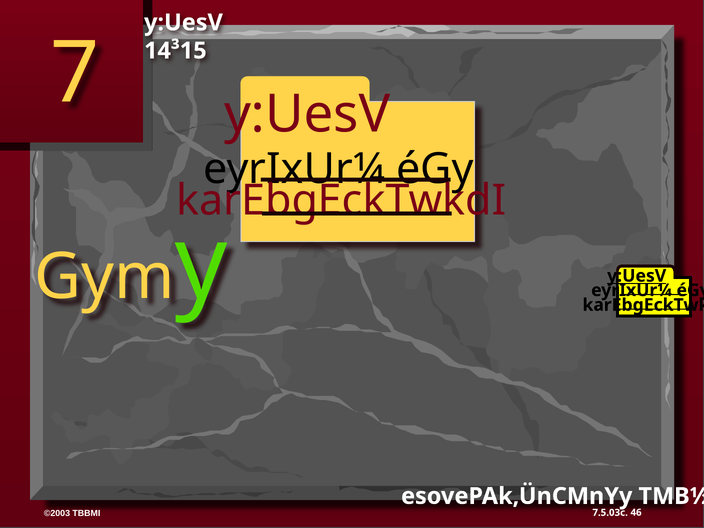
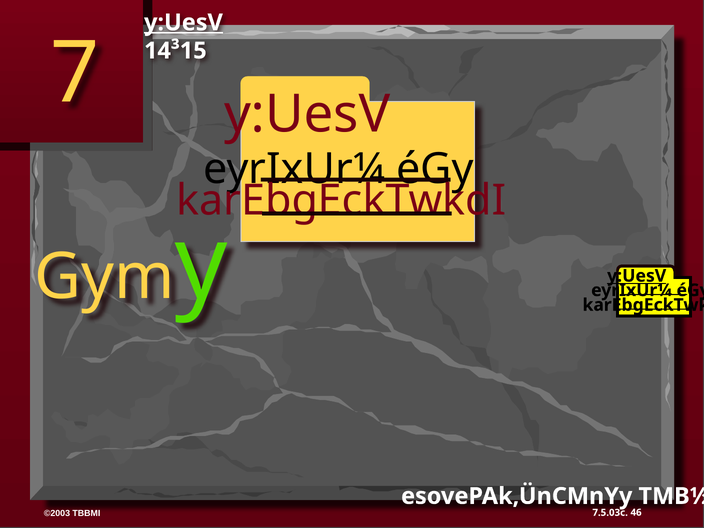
y:UesV underline: none -> present (183, 23)
